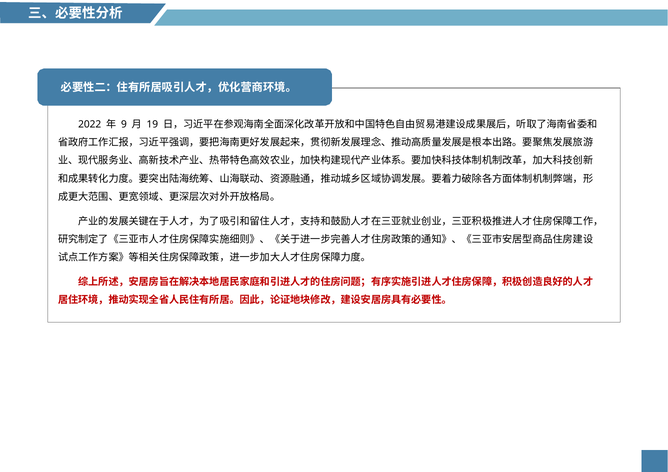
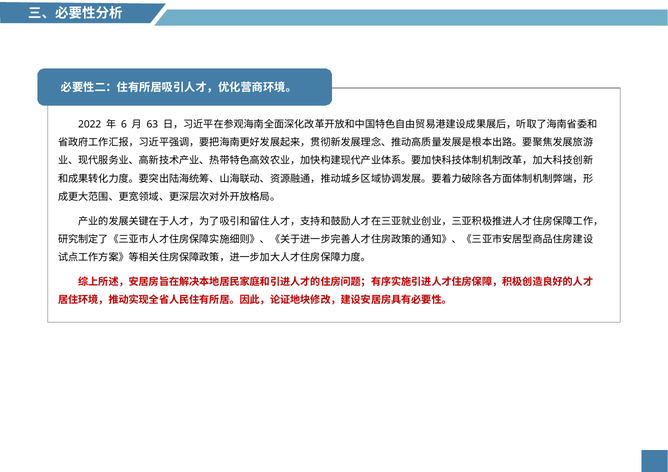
9: 9 -> 6 (124, 124)
19: 19 -> 63 (152, 124)
